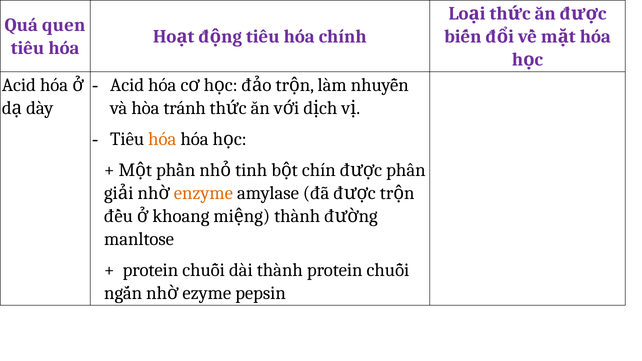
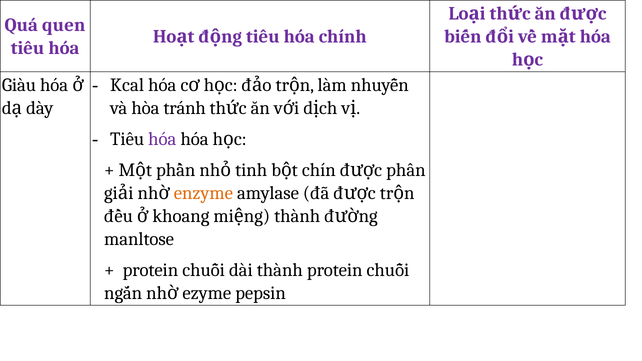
Acid: Acid -> Kcal (127, 85)
Acid: Acid -> Giàu (19, 85)
hóa colour: orange -> purple (162, 139)
